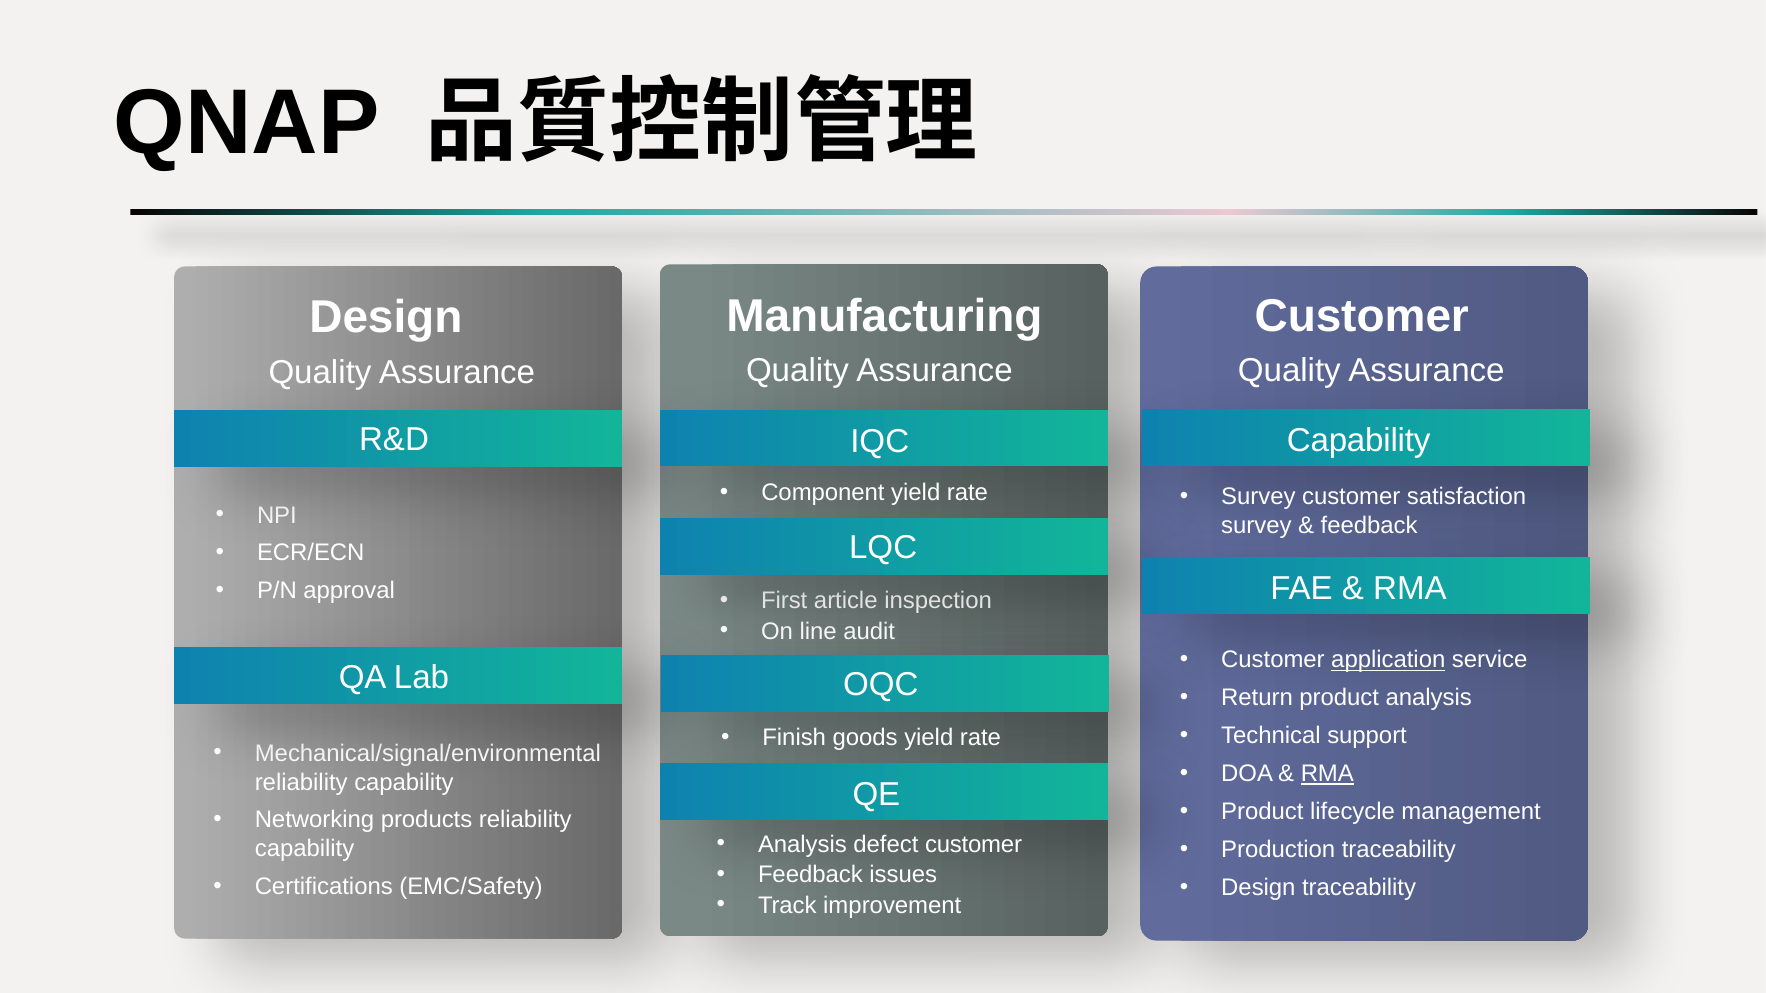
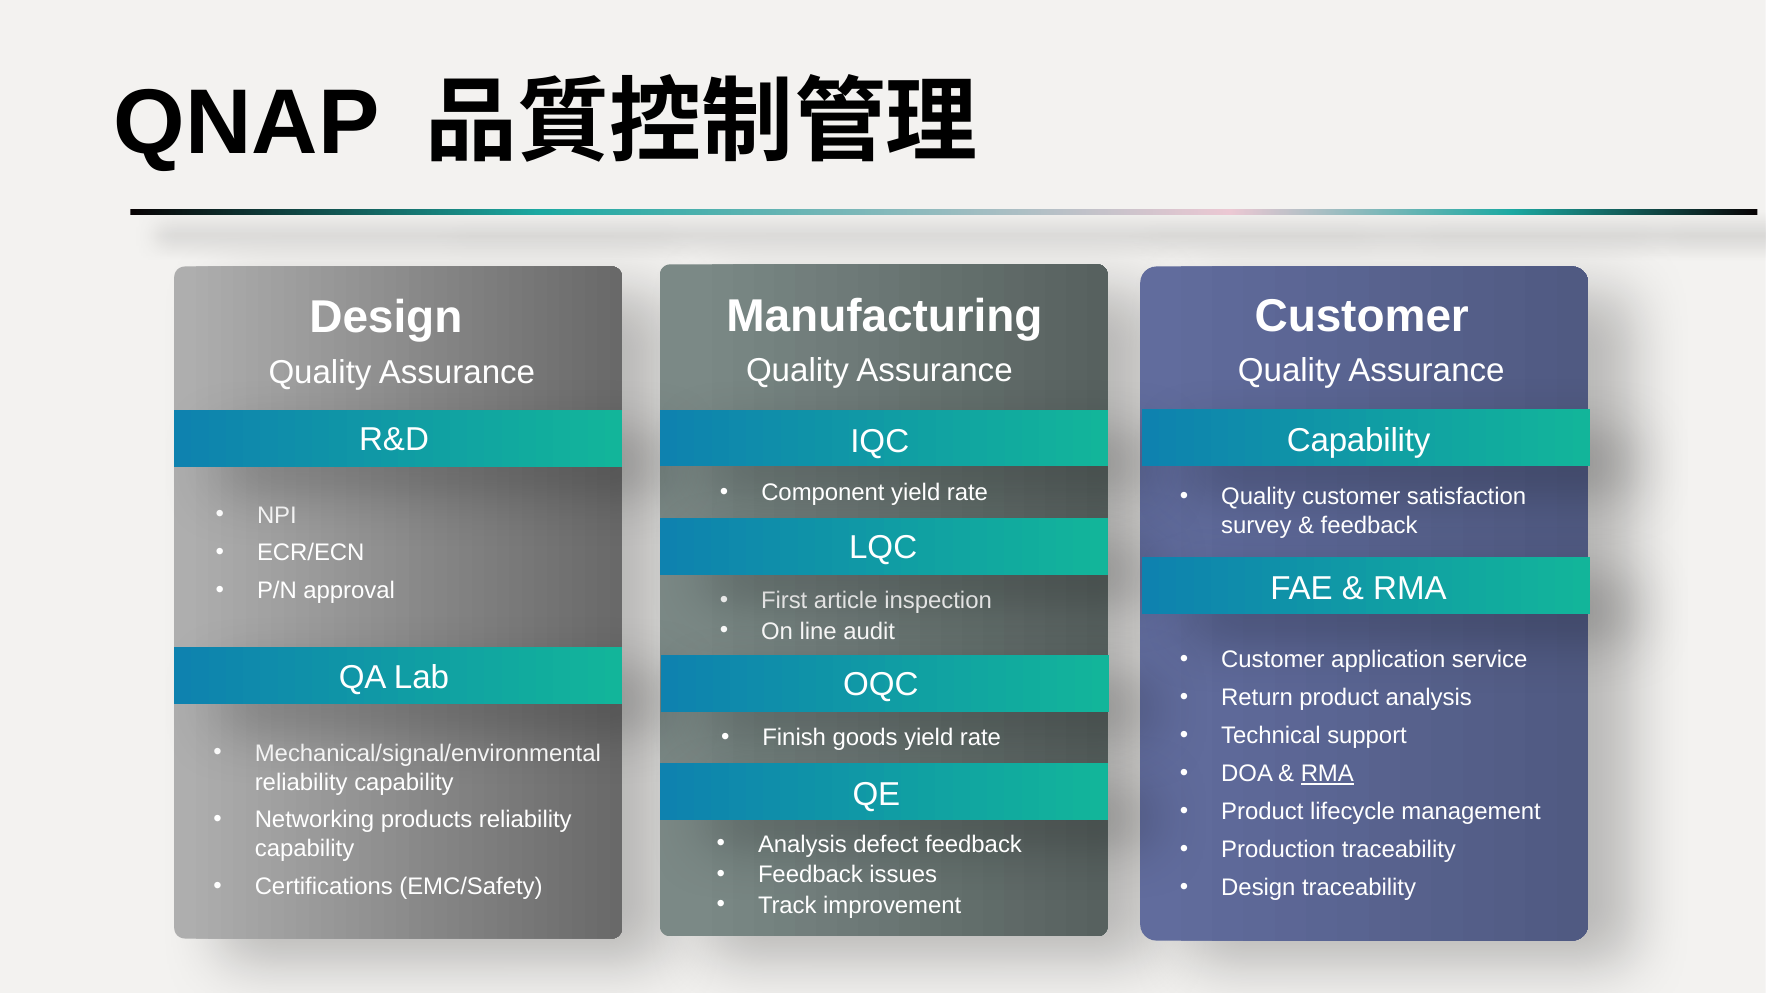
Survey: Survey -> Quality (1258, 497)
application underline: present -> none (1388, 660)
defect customer: customer -> feedback (973, 845)
